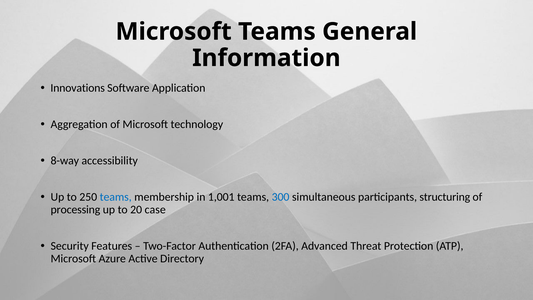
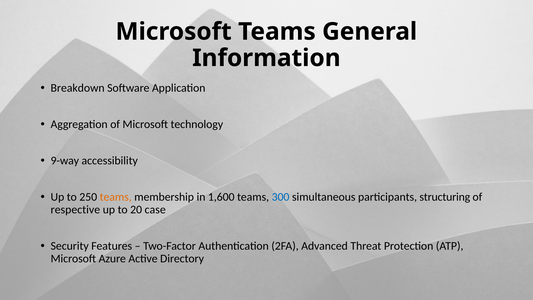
Innovations: Innovations -> Breakdown (78, 88)
8-way: 8-way -> 9-way (65, 161)
teams colour: blue -> orange (116, 197)
1,001: 1,001 -> 1,600 (221, 197)
processing: processing -> respective (75, 209)
